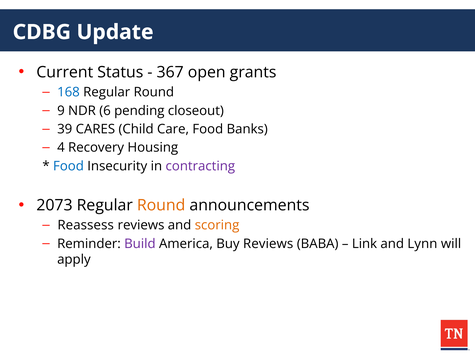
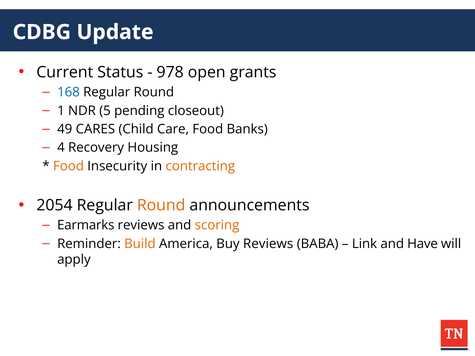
367: 367 -> 978 (170, 72)
9: 9 -> 1 (61, 111)
6: 6 -> 5 (105, 111)
39: 39 -> 49 (65, 129)
Food colour: blue -> orange (68, 166)
contracting colour: purple -> orange (200, 166)
2073: 2073 -> 2054 (54, 205)
Reassess: Reassess -> Earmarks (86, 225)
Build colour: purple -> orange (140, 244)
Lynn: Lynn -> Have (423, 244)
